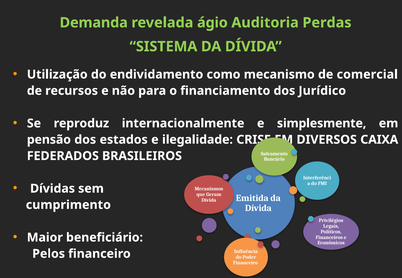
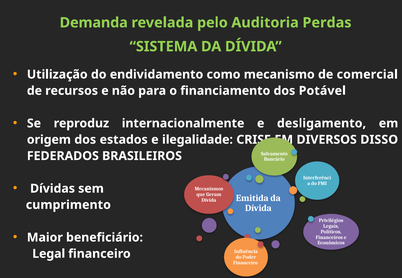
ágio: ágio -> pelo (212, 23)
Jurídico: Jurídico -> Potável (322, 91)
simplesmente: simplesmente -> desligamento (322, 123)
pensão: pensão -> origem (49, 140)
CAIXA: CAIXA -> DISSO (379, 140)
Pelos: Pelos -> Legal (49, 254)
